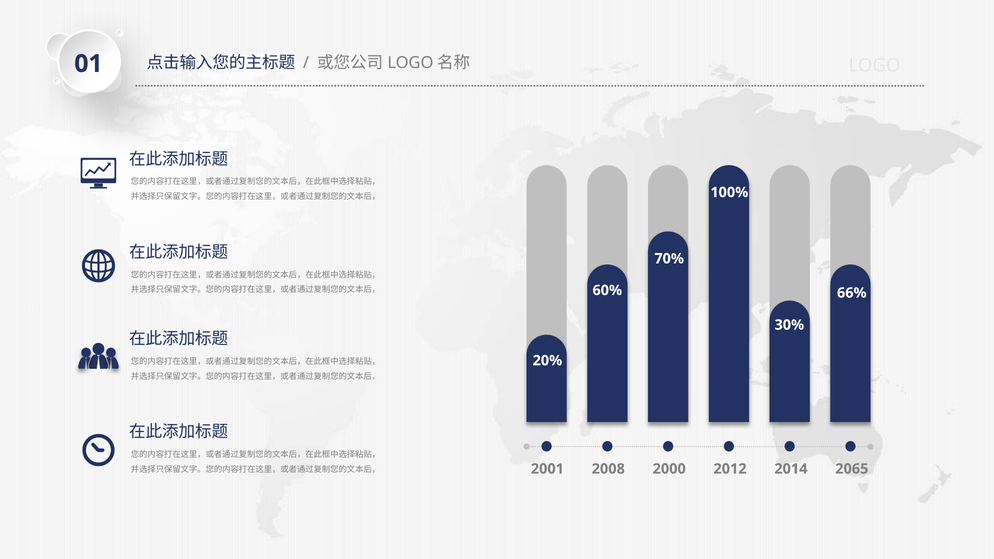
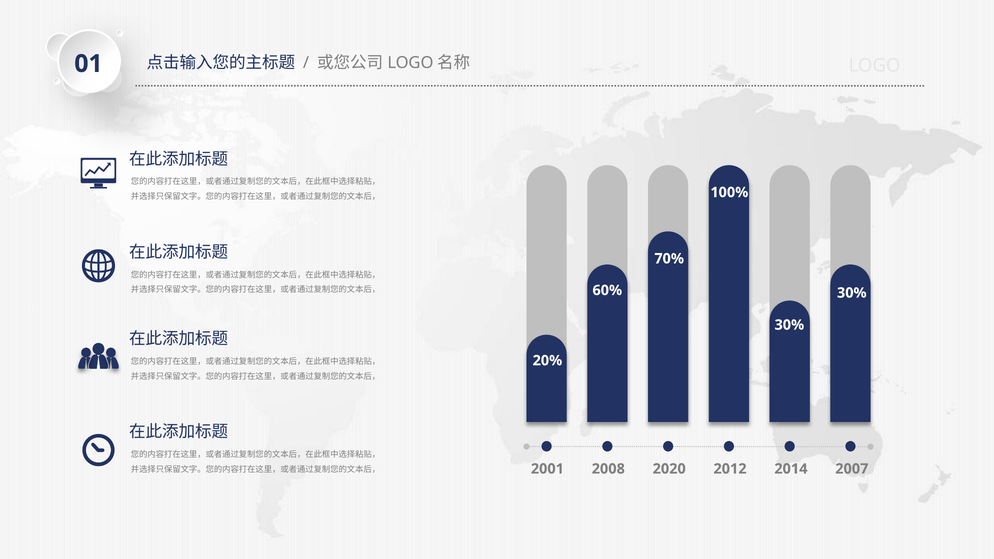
66%: 66% -> 30% (852, 293)
2000: 2000 -> 2020 (669, 469)
2065: 2065 -> 2007 (852, 469)
